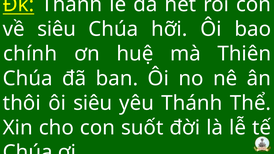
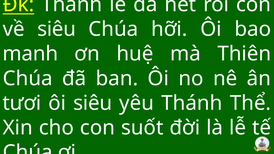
chính: chính -> manh (30, 54)
thôi: thôi -> tươi (22, 103)
